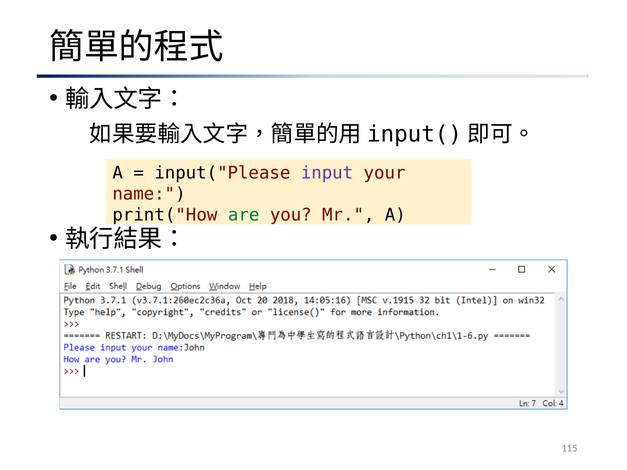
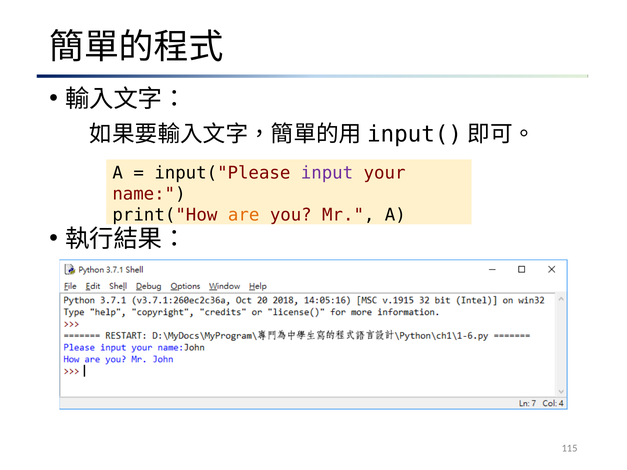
are colour: green -> orange (244, 215)
